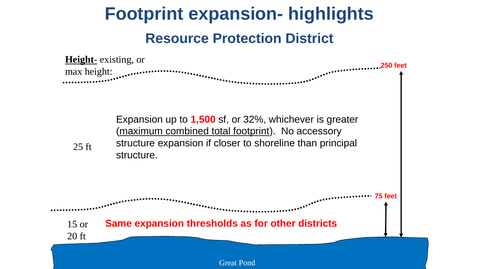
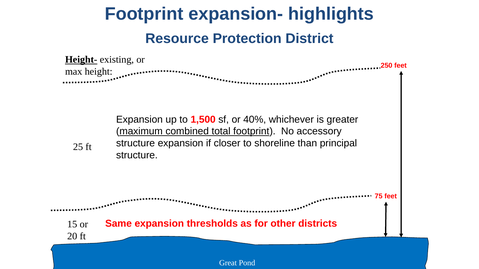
32%: 32% -> 40% (255, 120)
